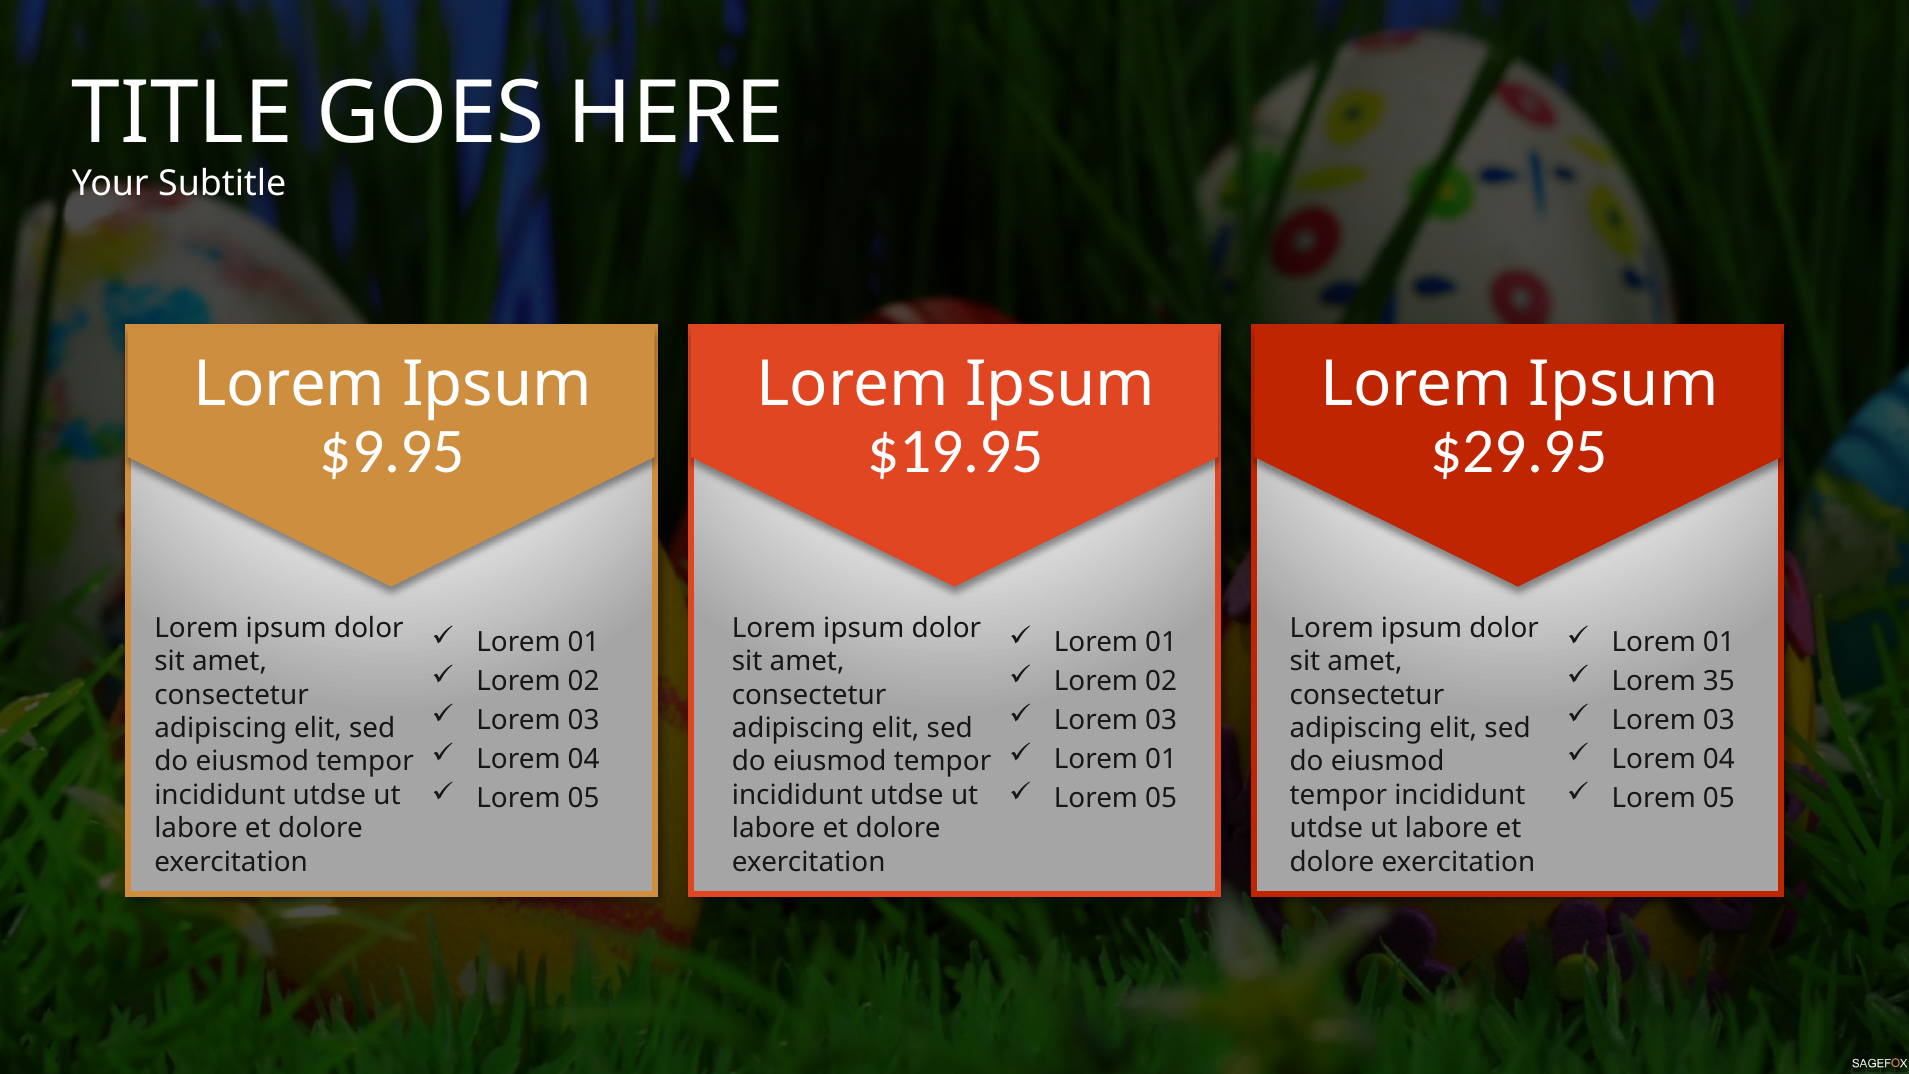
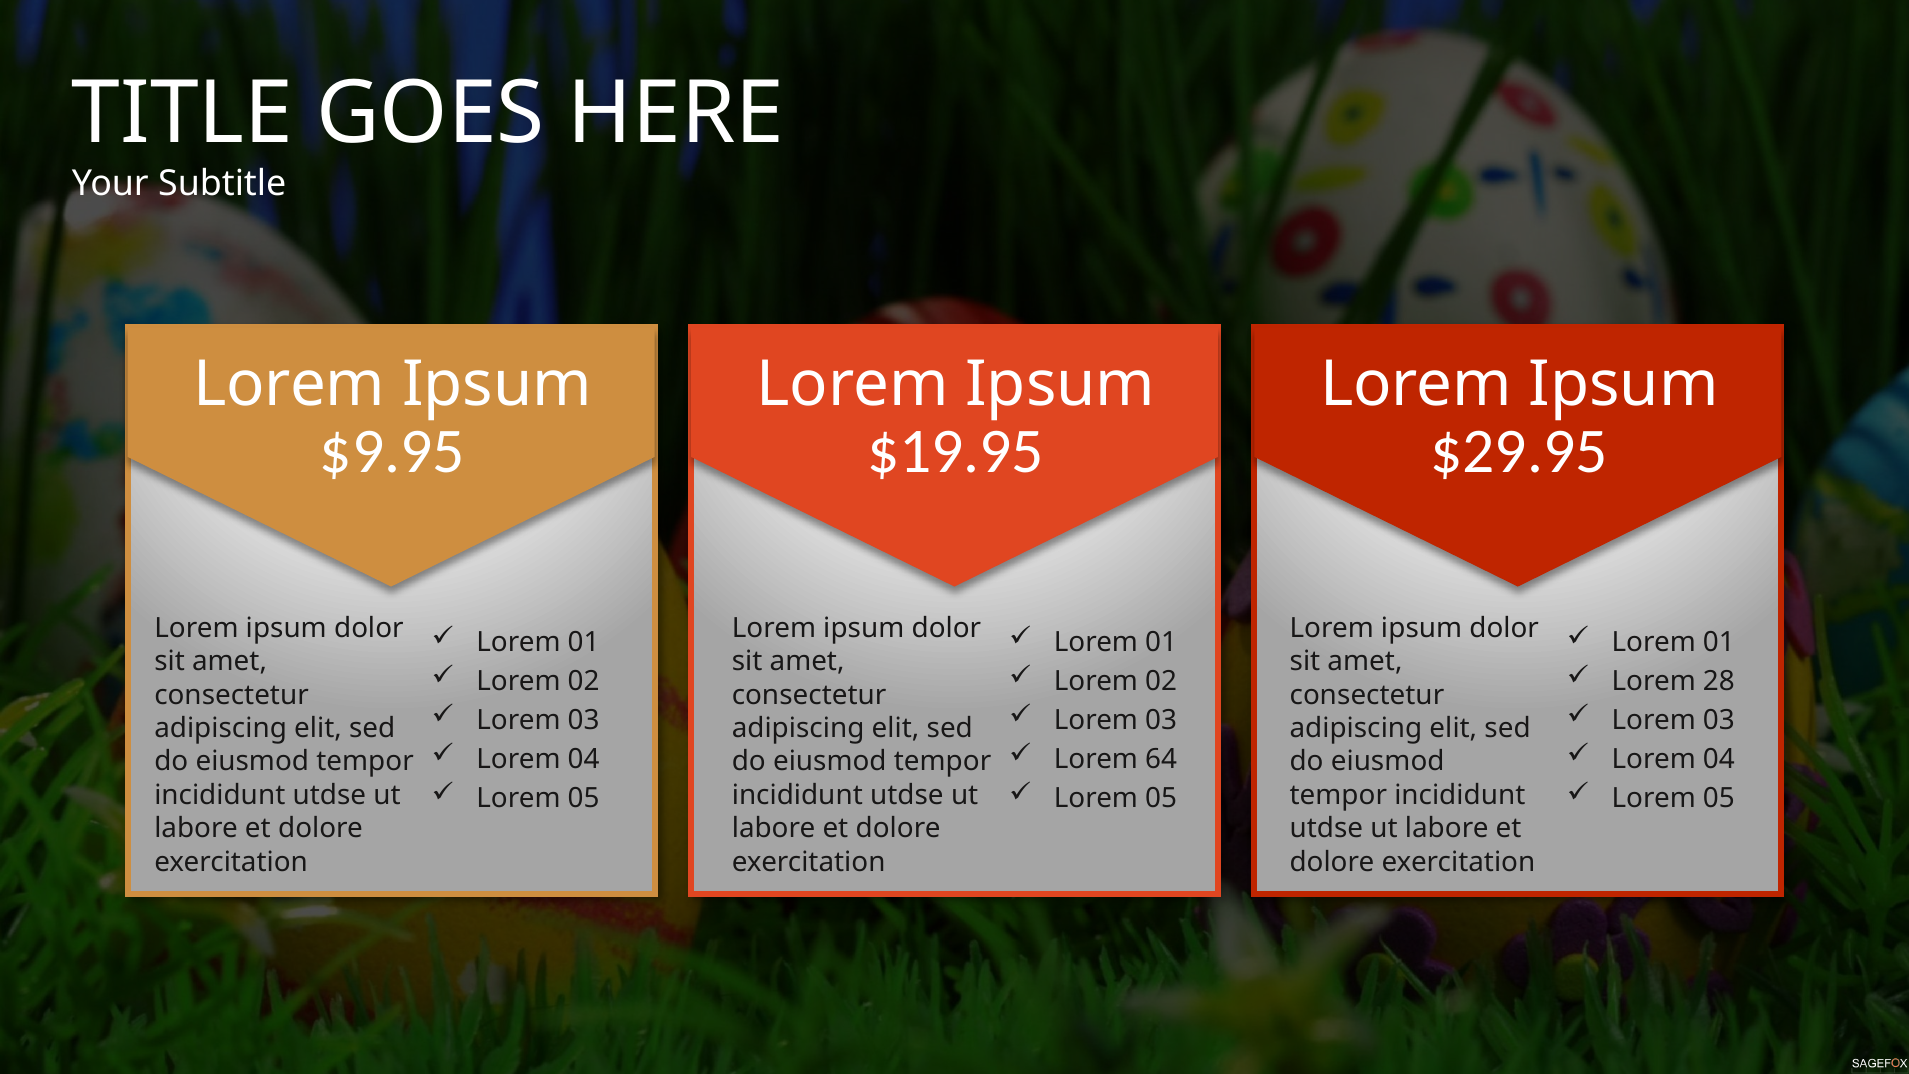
35: 35 -> 28 (1719, 682)
01: 01 -> 64 (1161, 760)
